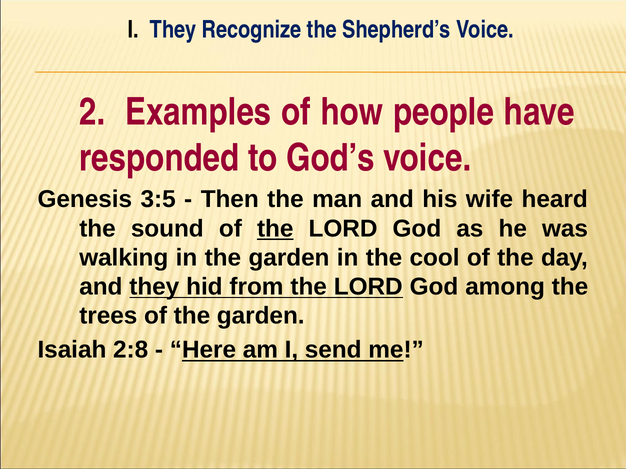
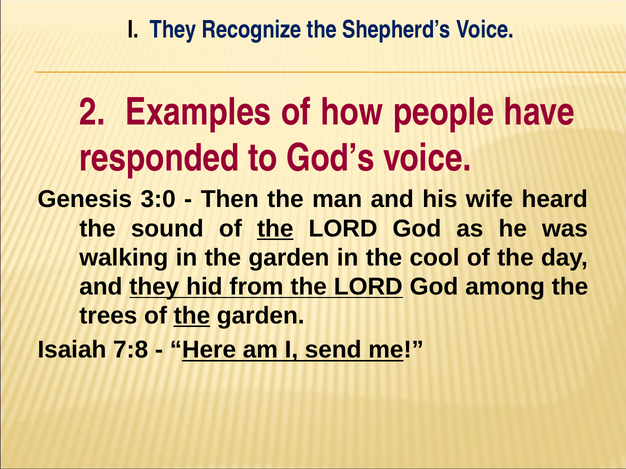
3:5: 3:5 -> 3:0 (158, 200)
the underline: none -> present (192, 316)
2:8: 2:8 -> 7:8 (131, 350)
